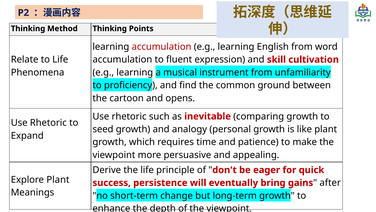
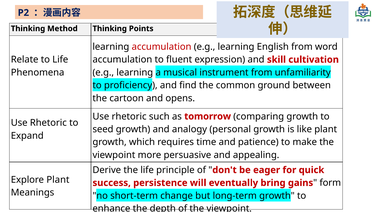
inevitable: inevitable -> tomorrow (208, 116)
after: after -> form (330, 182)
